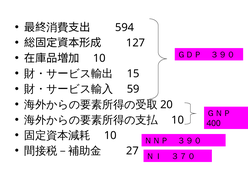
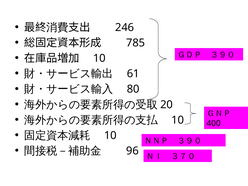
594: 594 -> 246 (125, 27)
127: 127 -> 785 (136, 43)
15: 15 -> 61 (133, 74)
59: 59 -> 80 (133, 89)
27: 27 -> 96 (132, 151)
